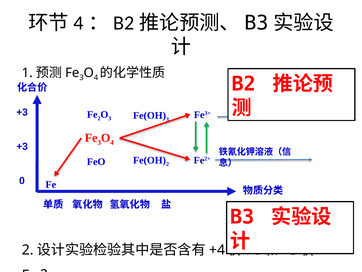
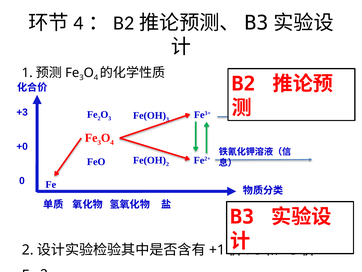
+3: +3 -> +0 (22, 146)
+4: +4 -> +1 (217, 249)
